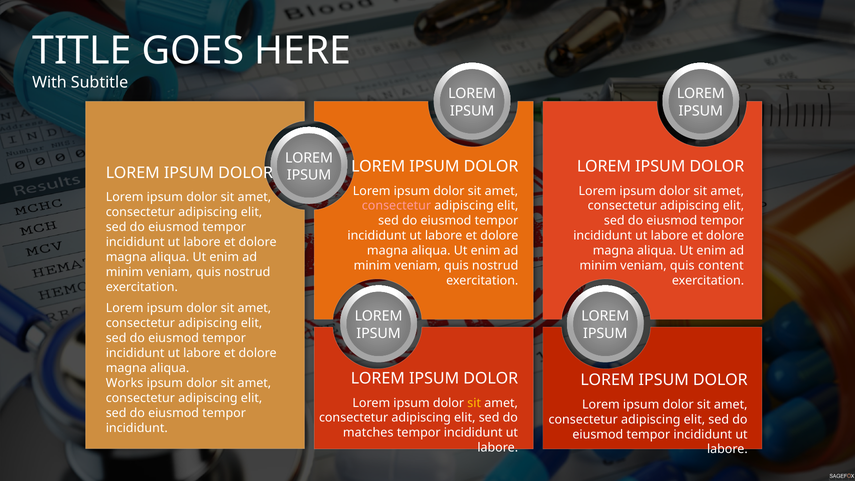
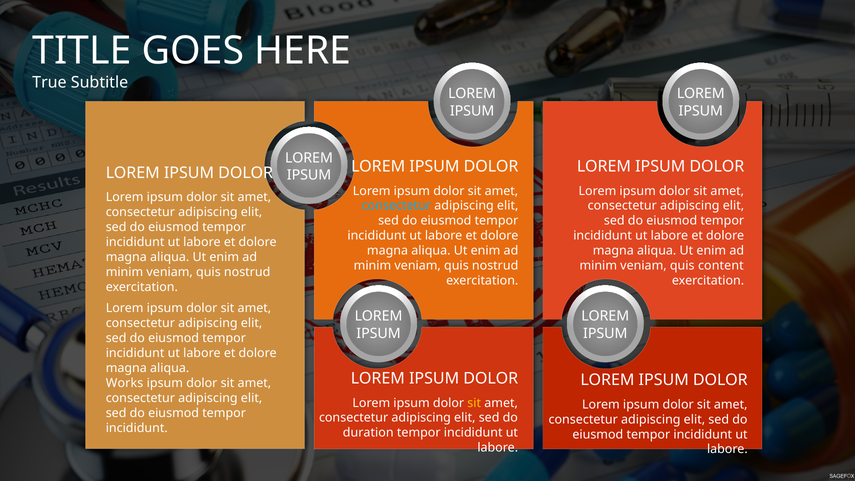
With: With -> True (49, 82)
consectetur colour: pink -> light blue (396, 206)
matches: matches -> duration (368, 433)
